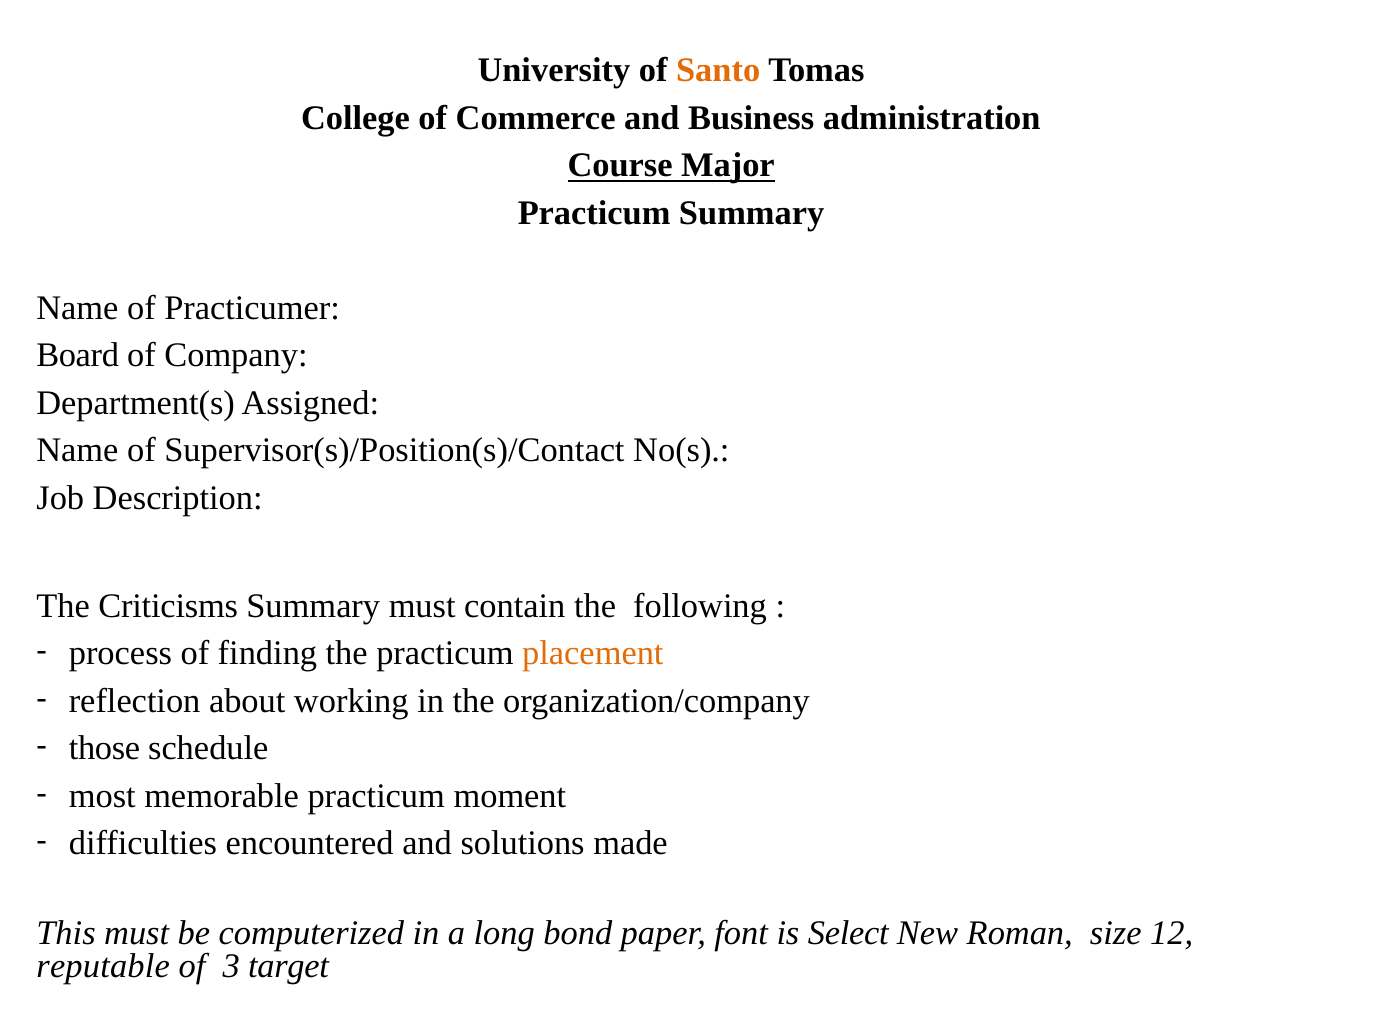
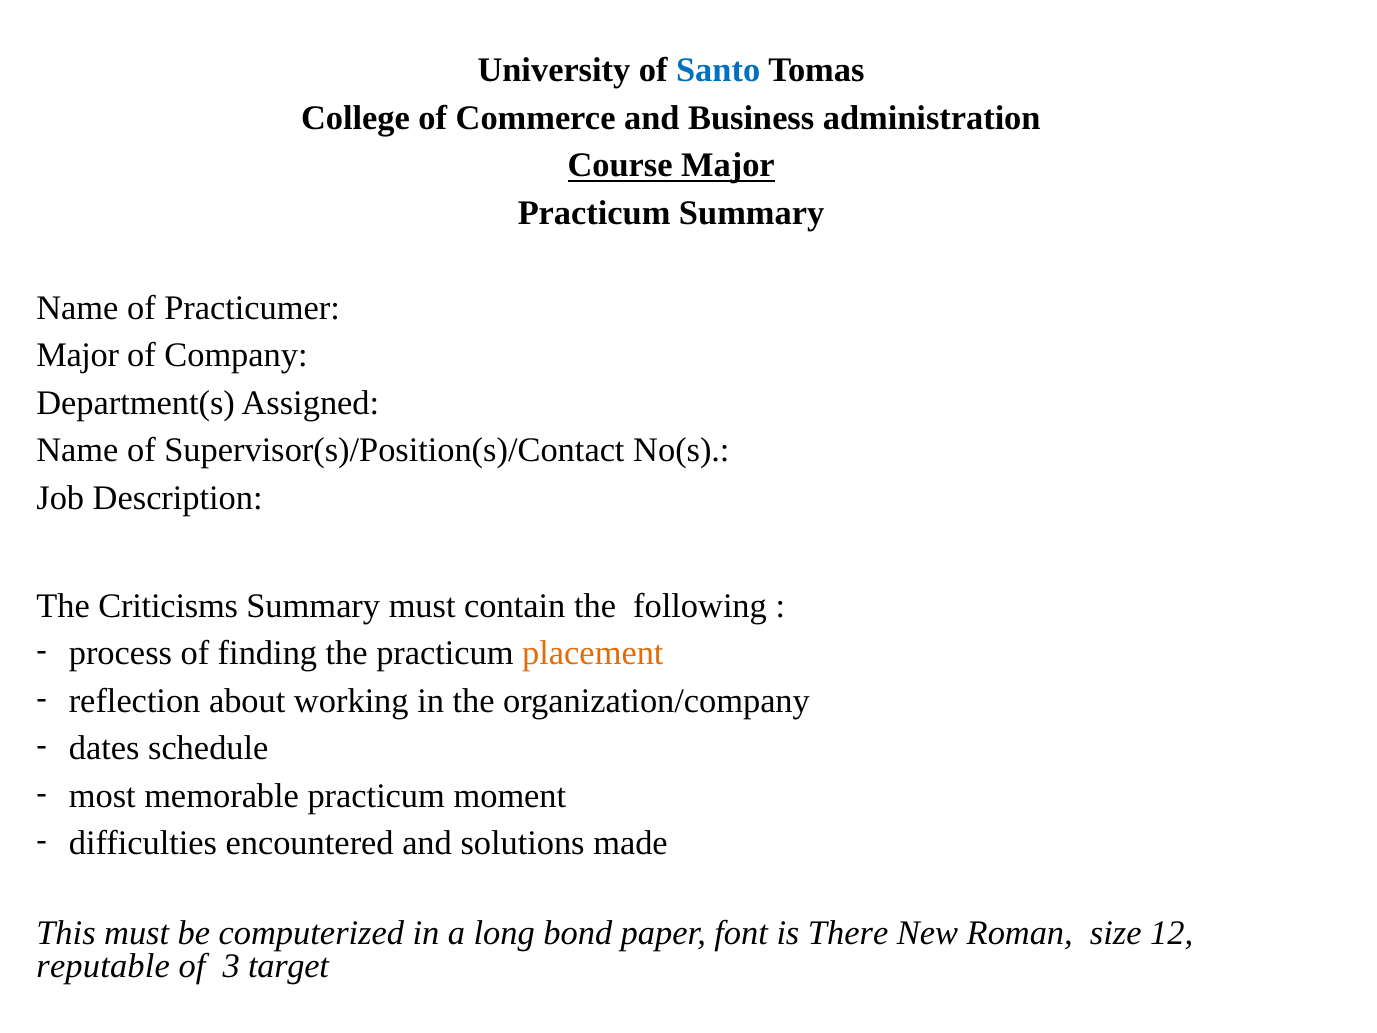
Santo colour: orange -> blue (718, 70)
Board: Board -> Major (78, 355)
those: those -> dates (104, 748)
Select: Select -> There (848, 933)
